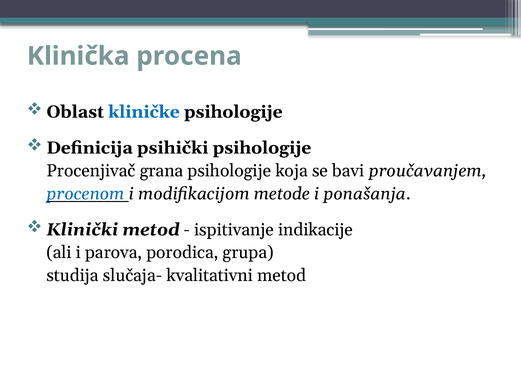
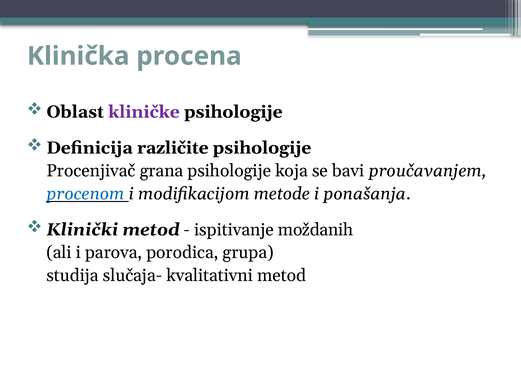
kliničke colour: blue -> purple (144, 112)
psihički: psihički -> različite (173, 148)
indikacije: indikacije -> moždanih (316, 229)
